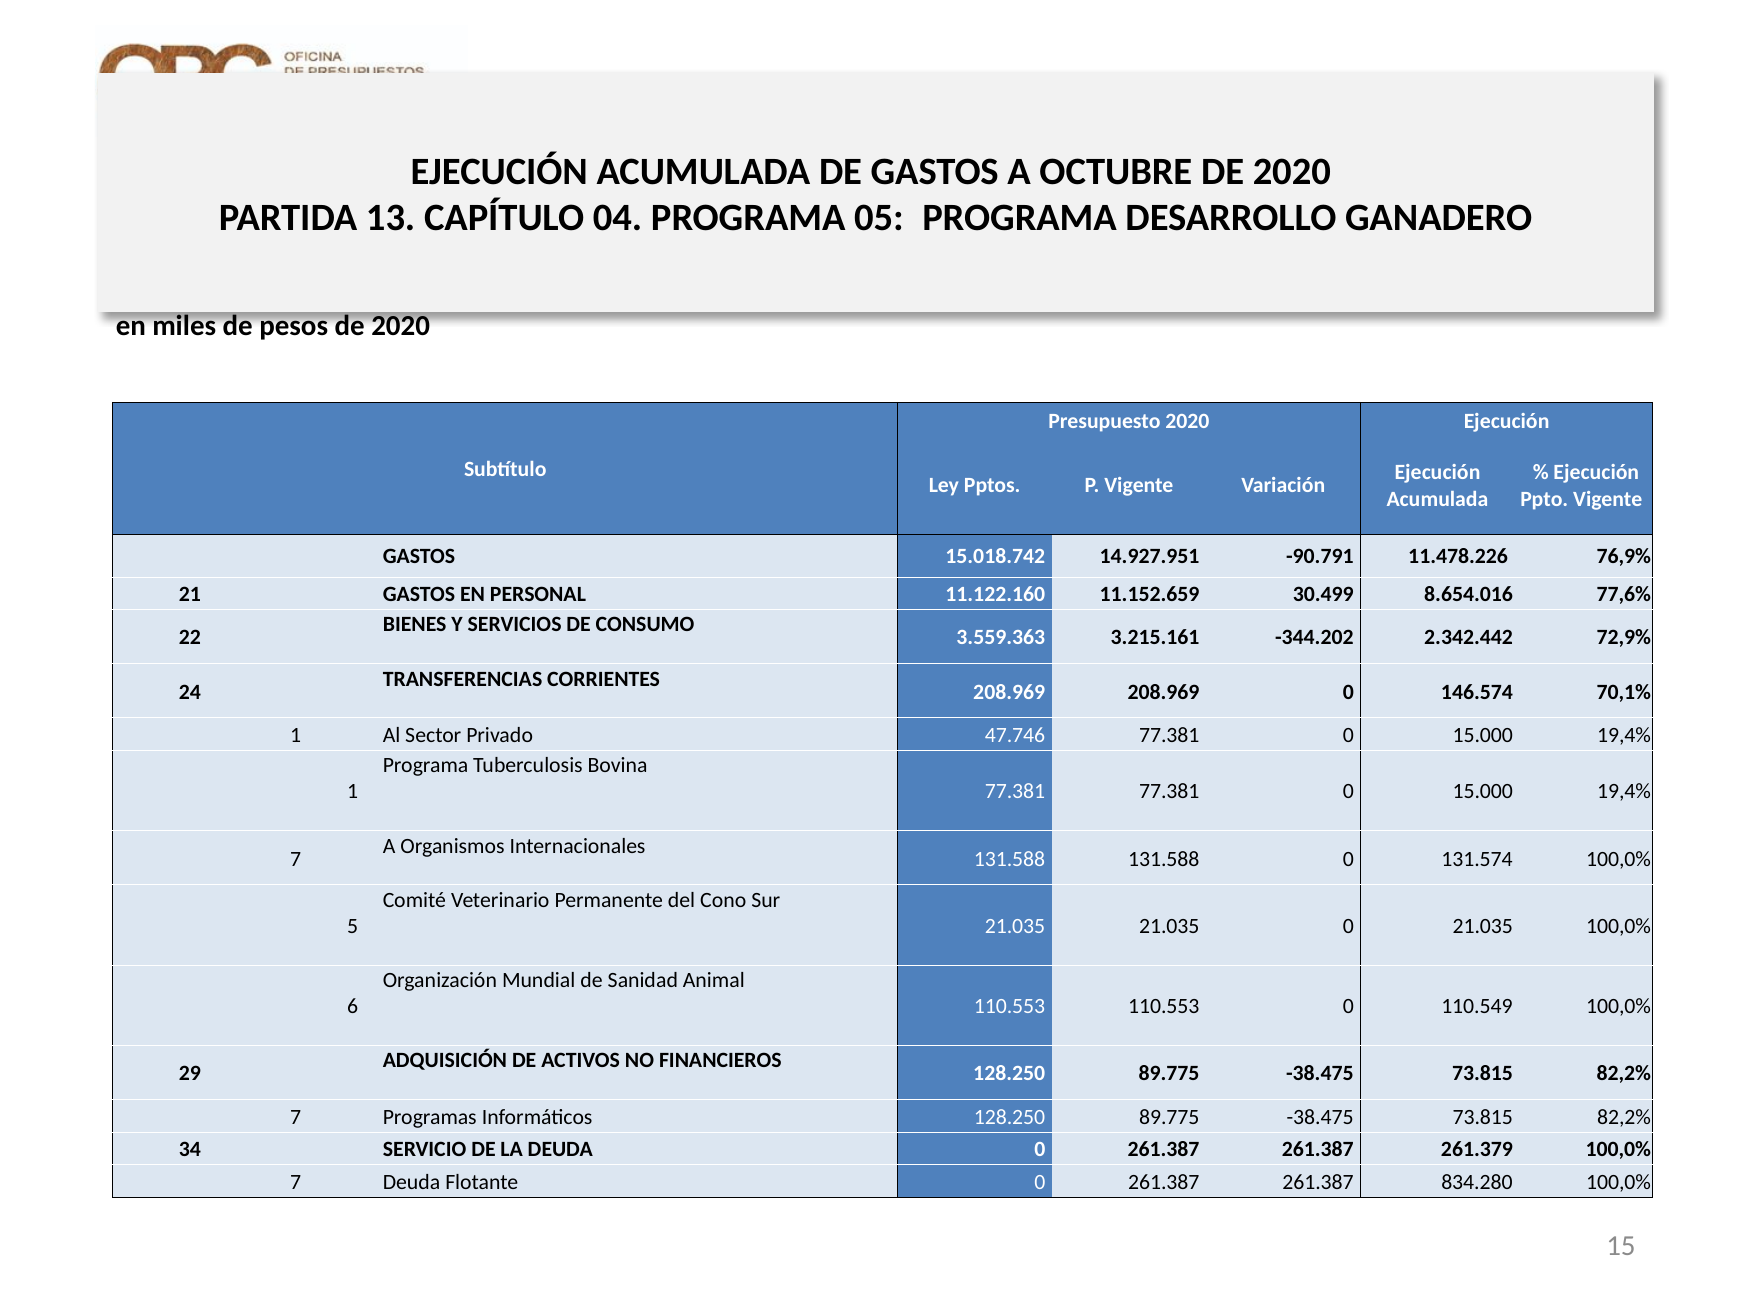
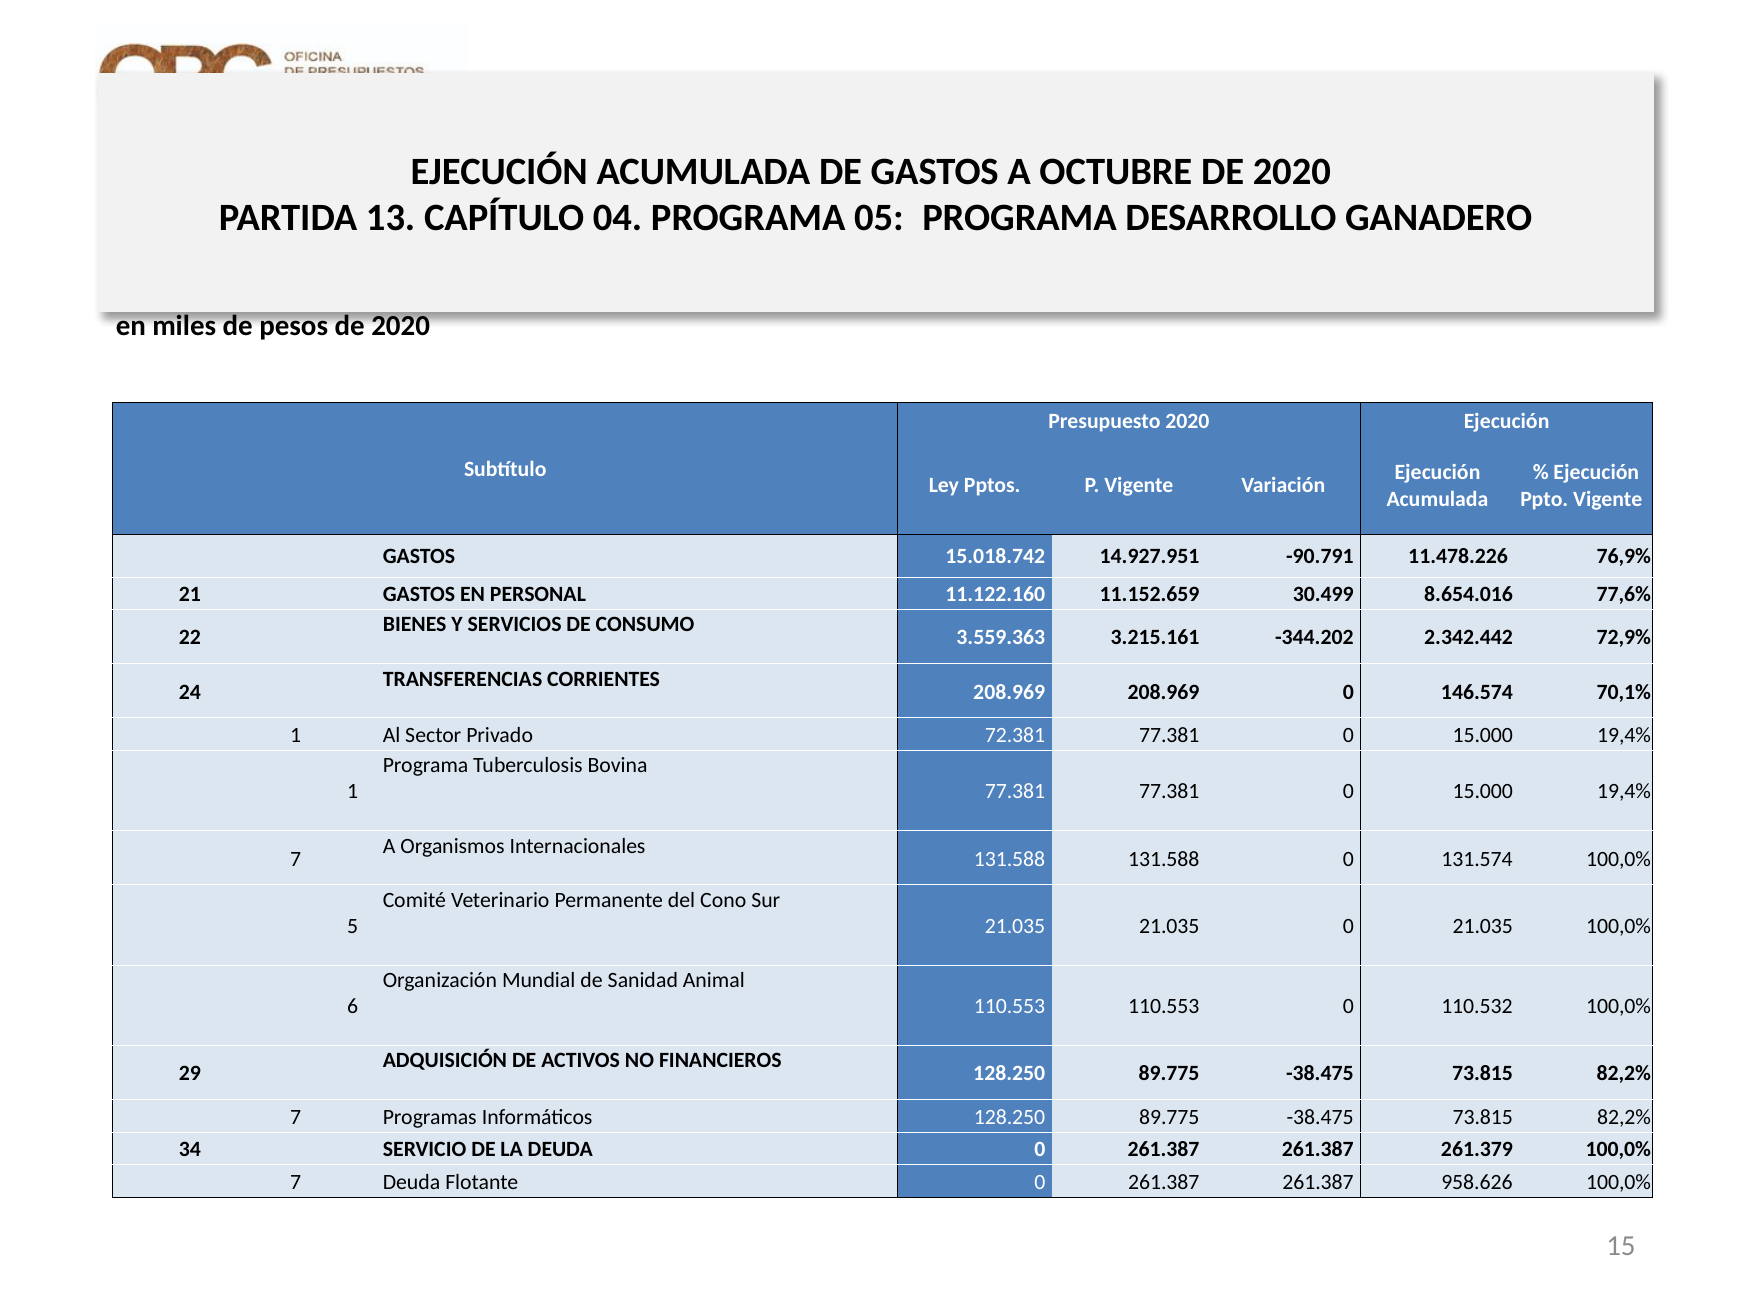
47.746: 47.746 -> 72.381 (1015, 735)
110.549: 110.549 -> 110.532 (1477, 1007)
834.280: 834.280 -> 958.626 (1477, 1182)
